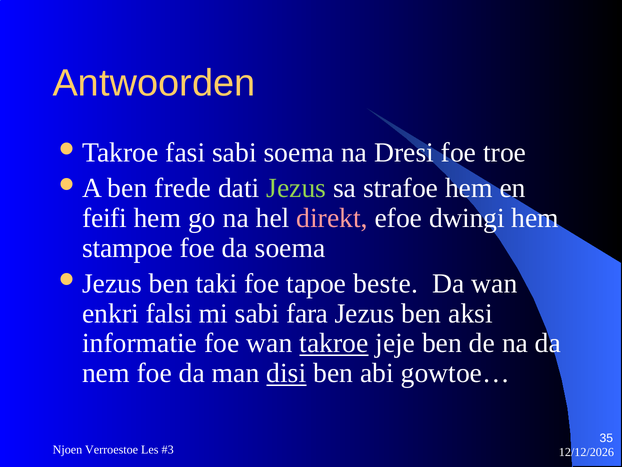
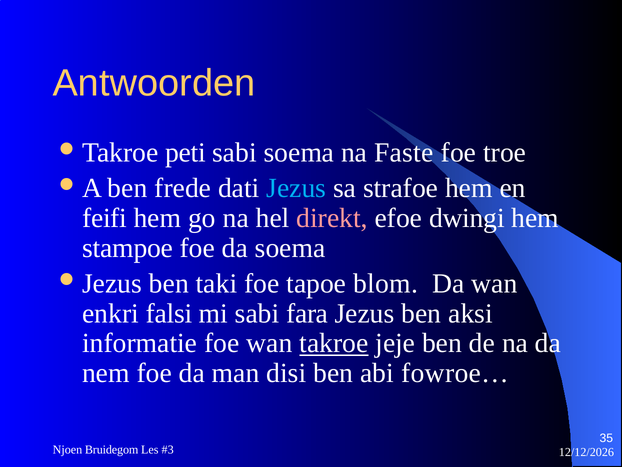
fasi: fasi -> peti (185, 153)
Dresi: Dresi -> Faste (404, 153)
Jezus colour: light green -> light blue (296, 188)
beste: beste -> blom (386, 283)
disi underline: present -> none (286, 373)
gowtoe…: gowtoe… -> fowroe… (455, 373)
Verroestoe: Verroestoe -> Bruidegom (112, 449)
